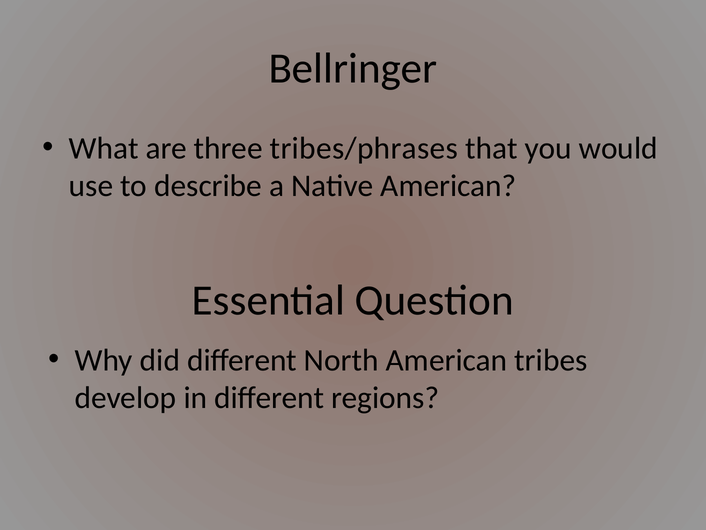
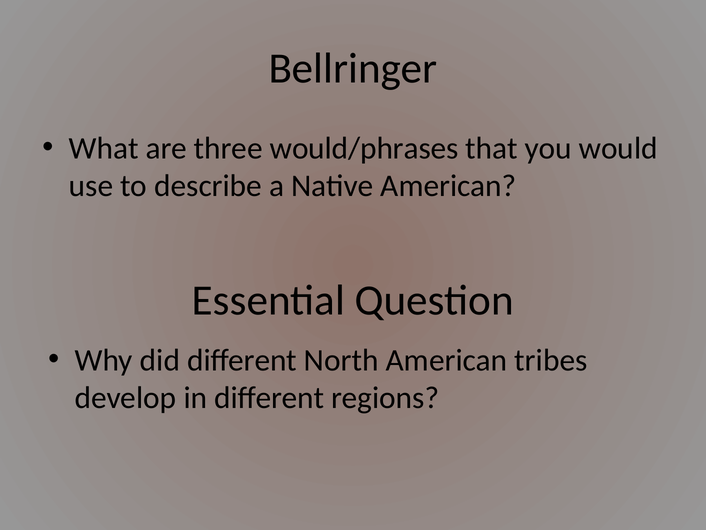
tribes/phrases: tribes/phrases -> would/phrases (364, 148)
